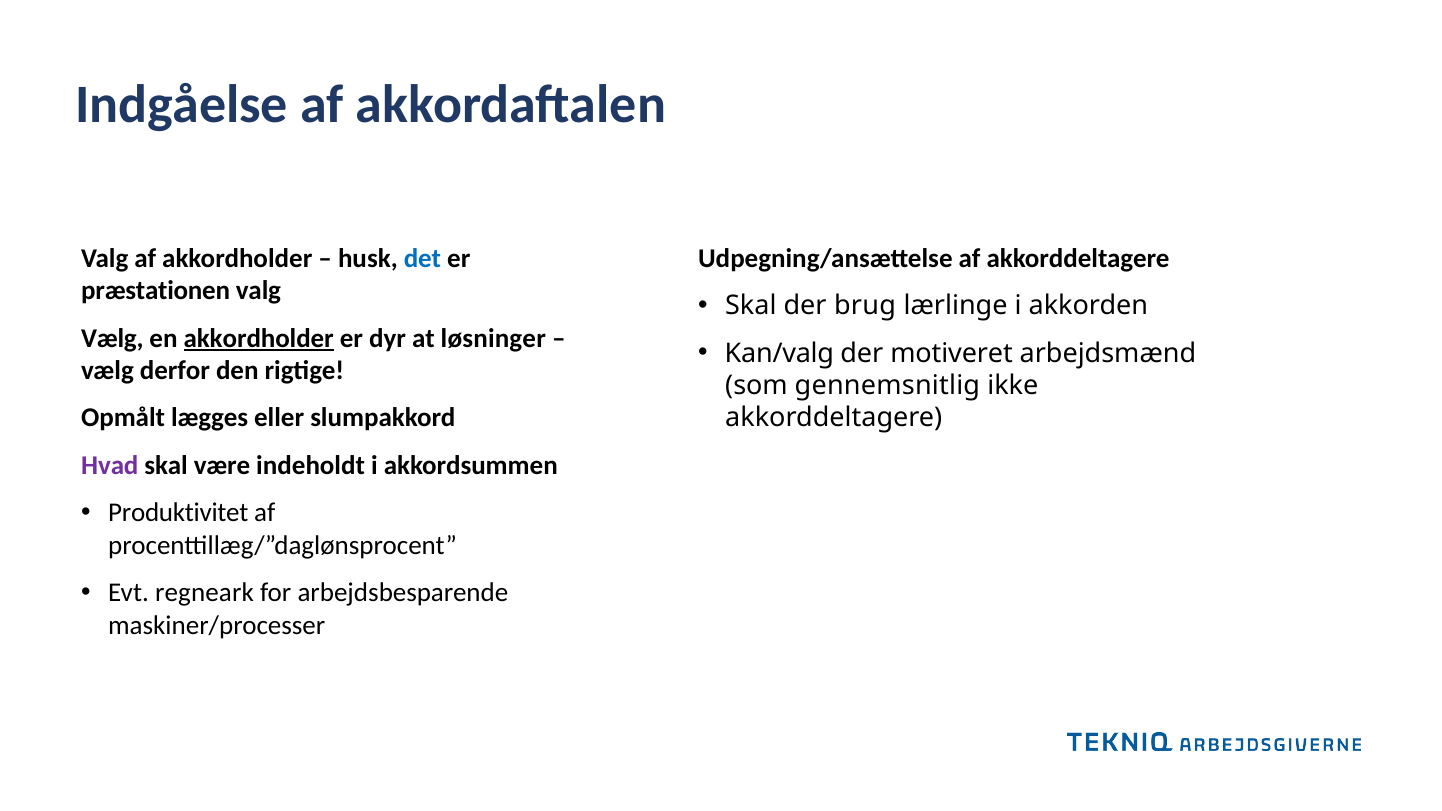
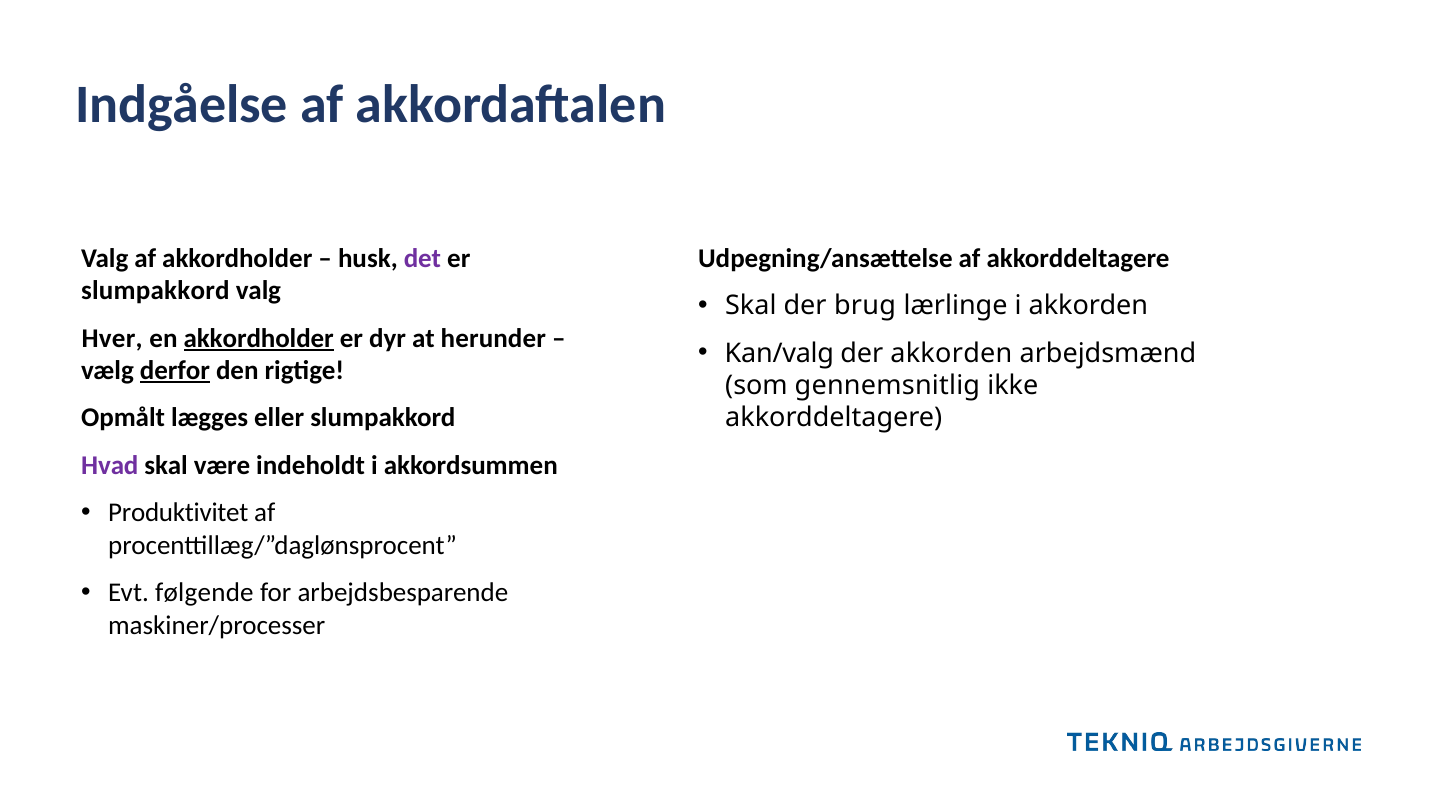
det colour: blue -> purple (422, 258)
præstationen: præstationen -> slumpakkord (155, 291)
Vælg: Vælg -> Hver (112, 338)
løsninger: løsninger -> herunder (493, 338)
der motiveret: motiveret -> akkorden (951, 353)
derfor underline: none -> present (175, 371)
regneark: regneark -> følgende (204, 593)
